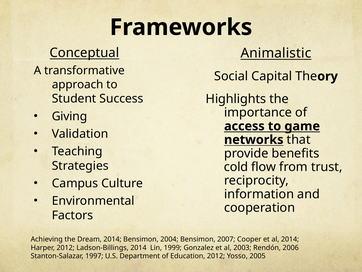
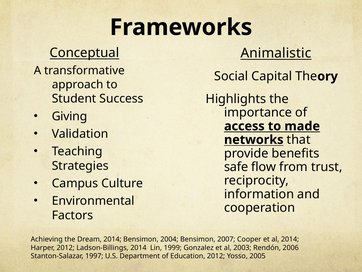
game: game -> made (302, 126)
cold: cold -> safe (236, 167)
